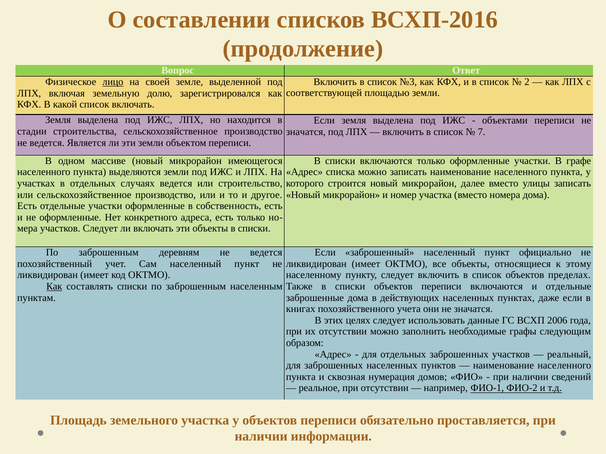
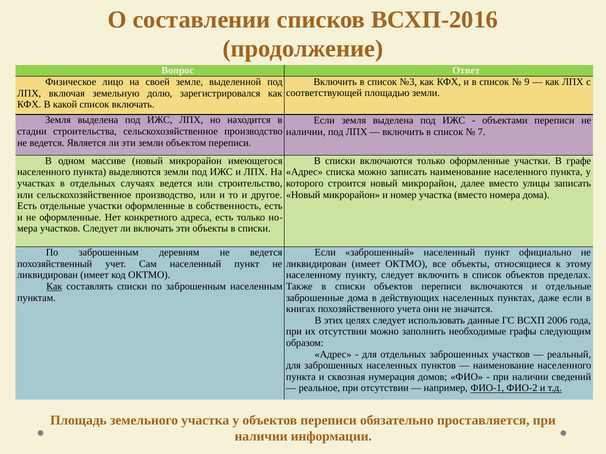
2: 2 -> 9 (527, 82)
лицо underline: present -> none (113, 82)
значатся: значатся -> наличии (306, 132)
